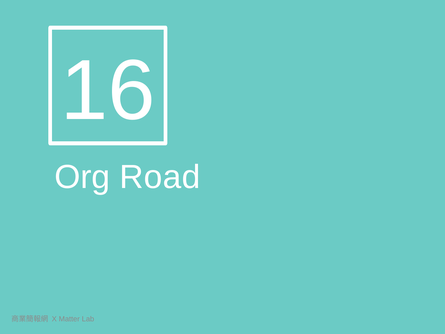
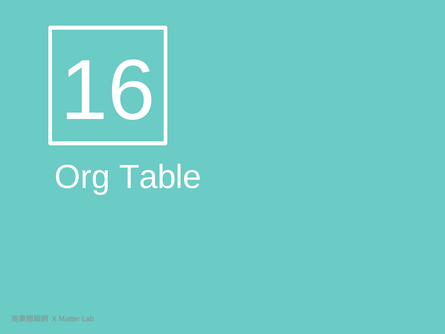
Road: Road -> Table (160, 177)
